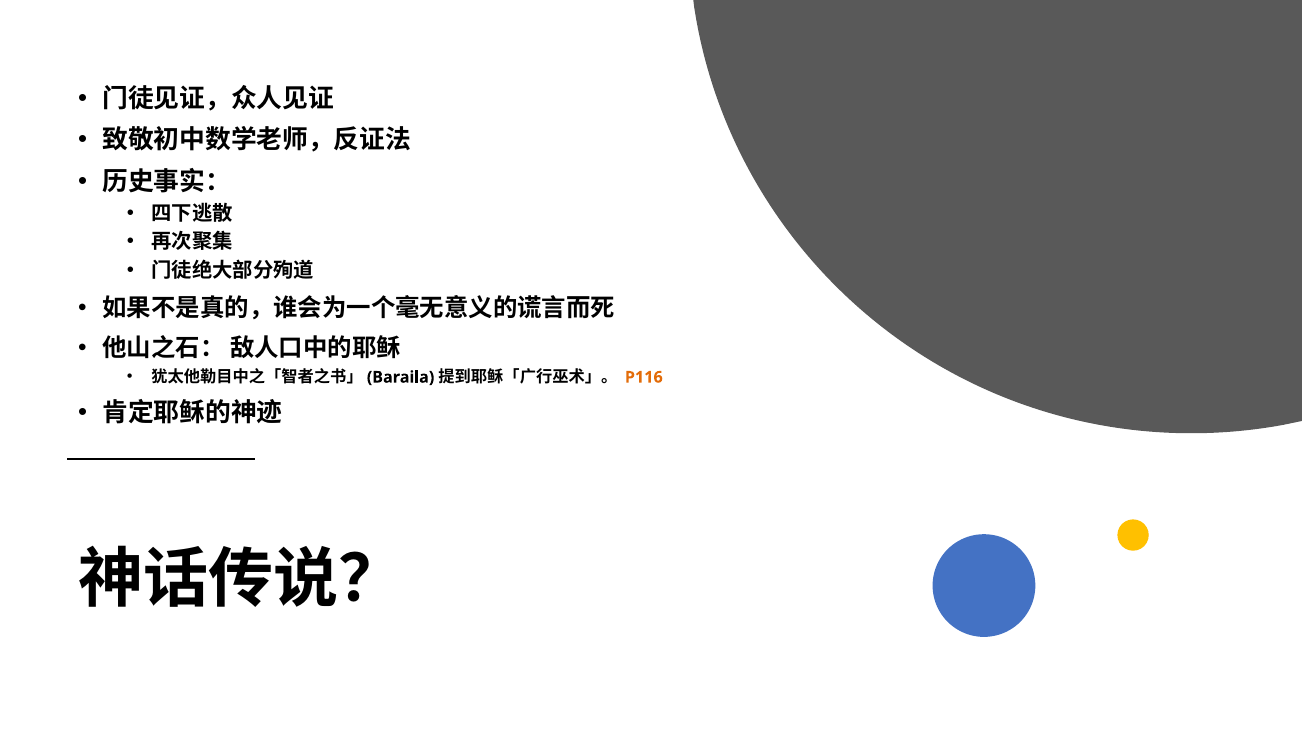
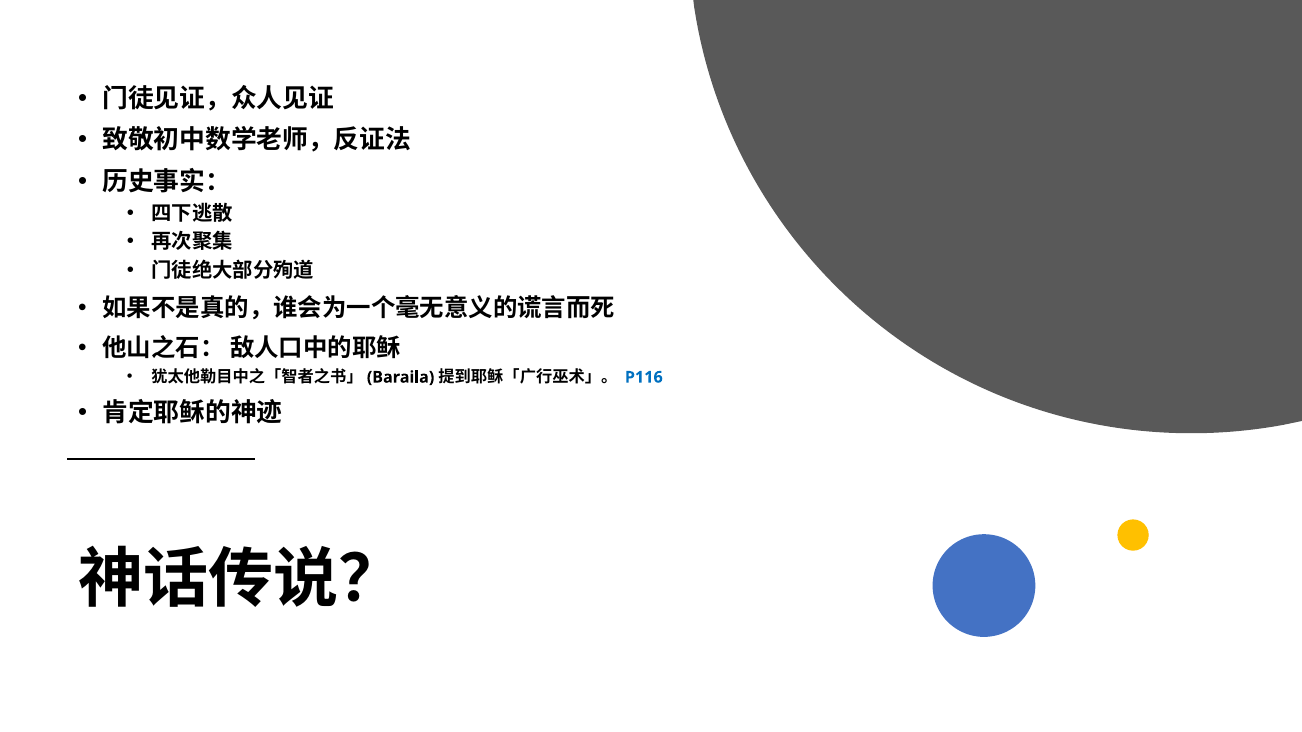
P116 colour: orange -> blue (644, 377)
